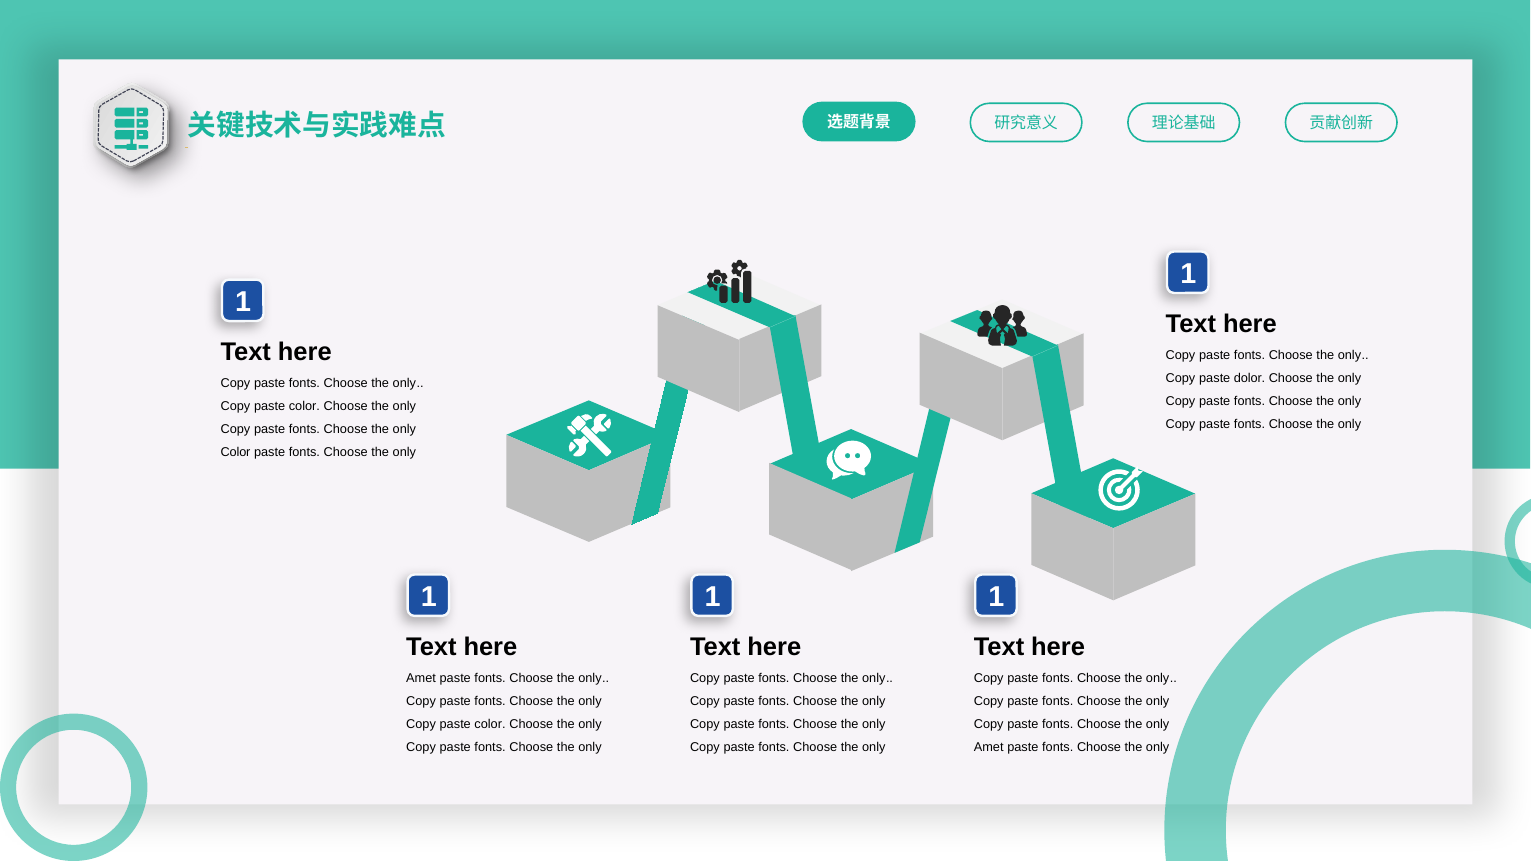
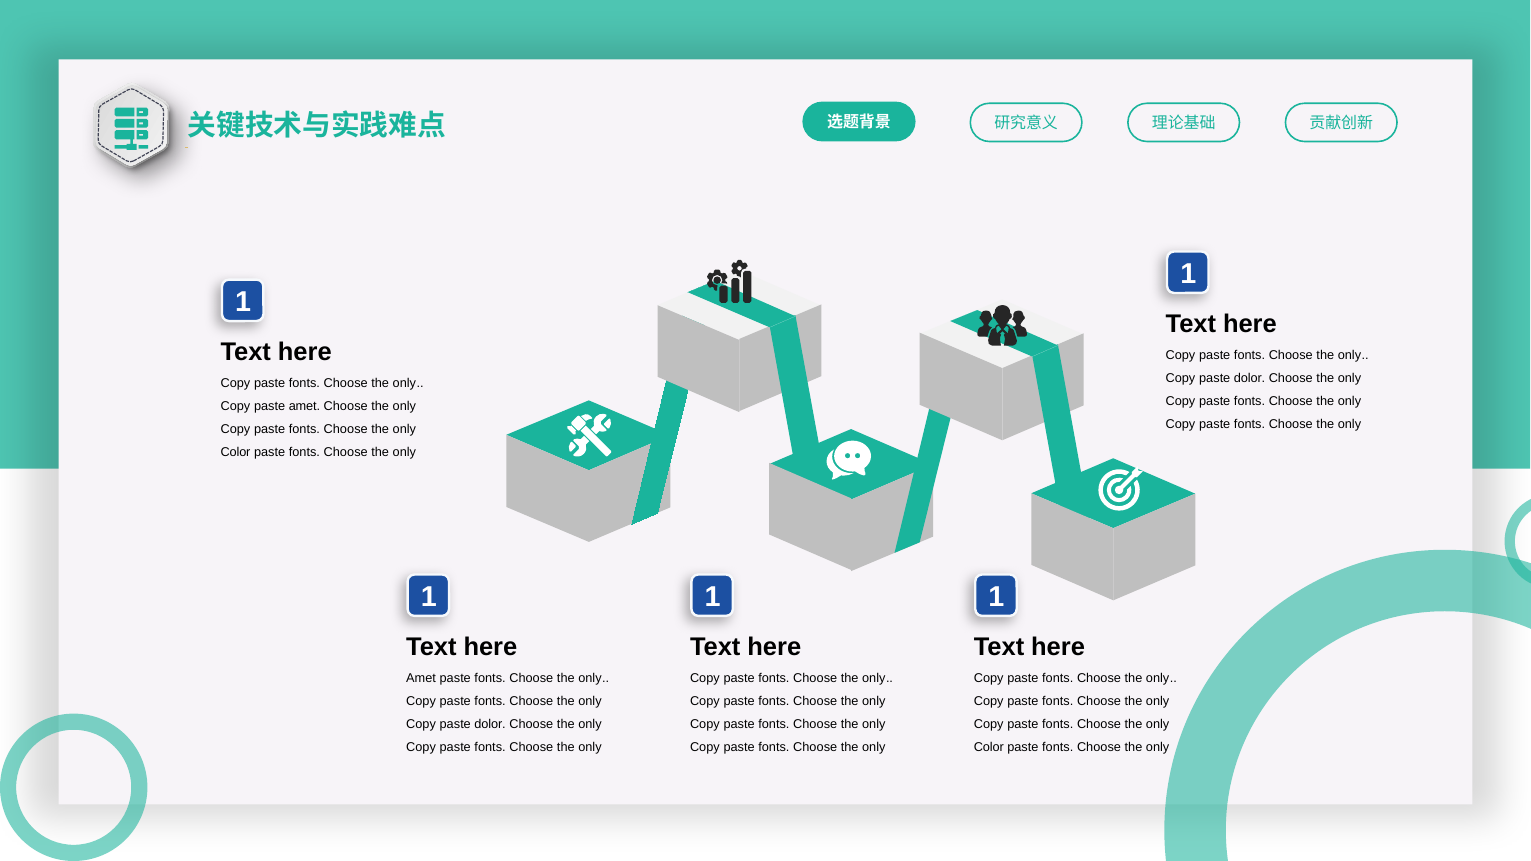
color: color -> amet (304, 406)
color: color -> dolor (490, 724)
Amet: Amet -> Color (989, 747)
